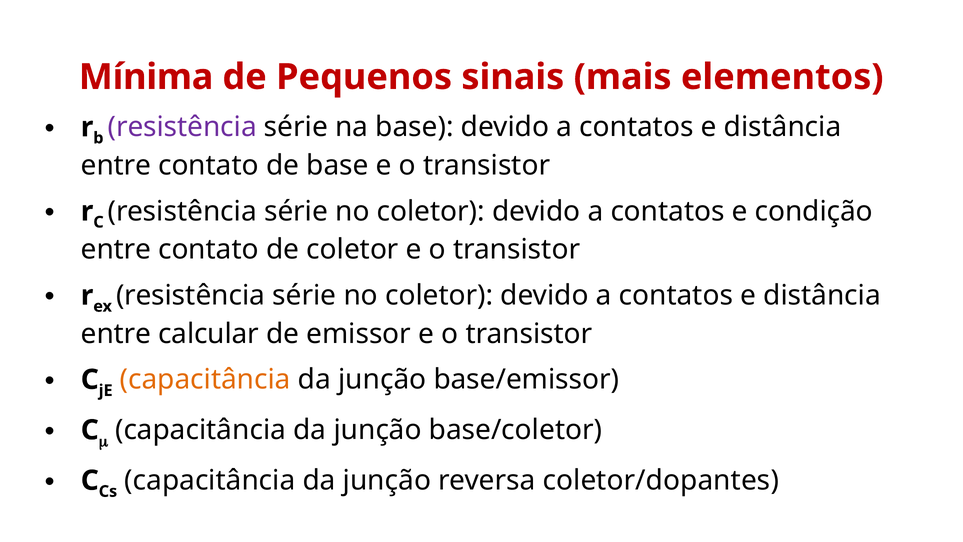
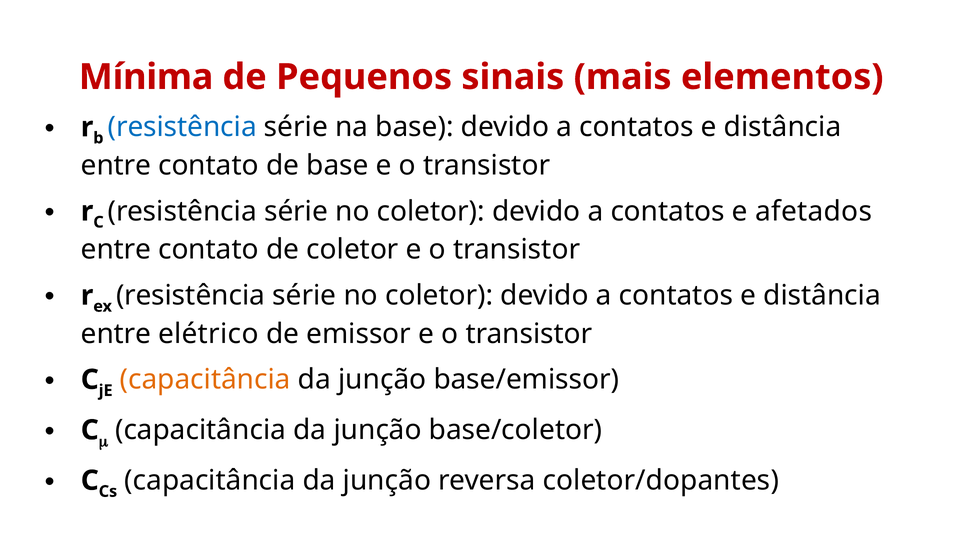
resistência colour: purple -> blue (182, 127)
condição: condição -> afetados (814, 211)
calcular: calcular -> elétrico (208, 334)
